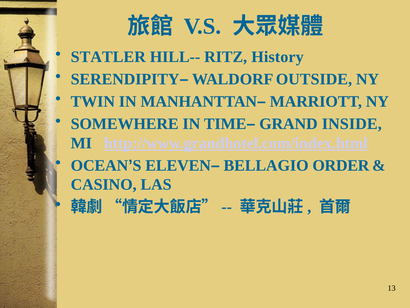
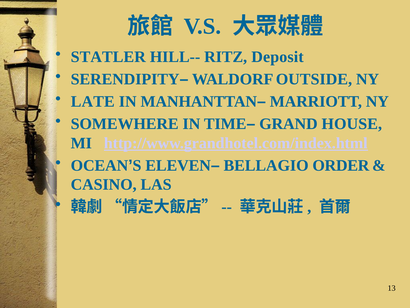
History: History -> Deposit (278, 57)
TWIN: TWIN -> LATE (93, 101)
INSIDE: INSIDE -> HOUSE (352, 124)
